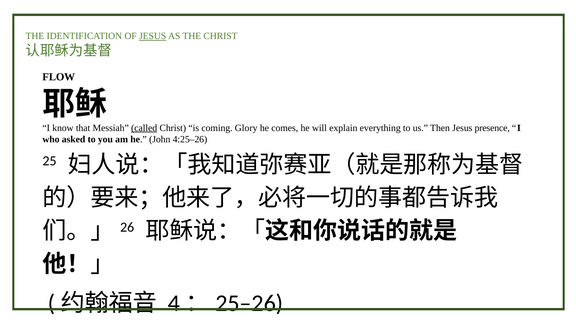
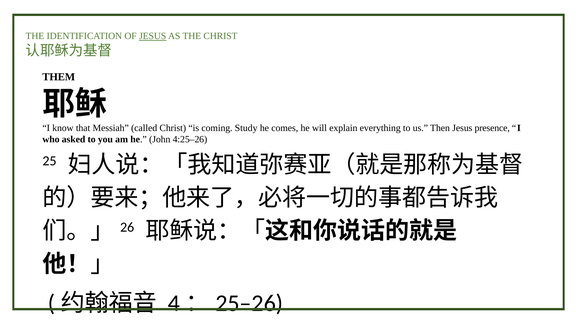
FLOW: FLOW -> THEM (59, 77)
called underline: present -> none (144, 128)
Glory: Glory -> Study (246, 128)
